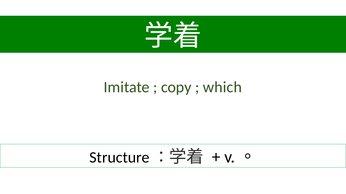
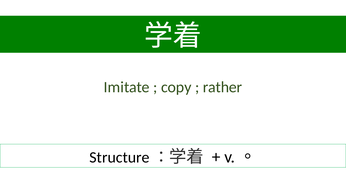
which: which -> rather (223, 87)
